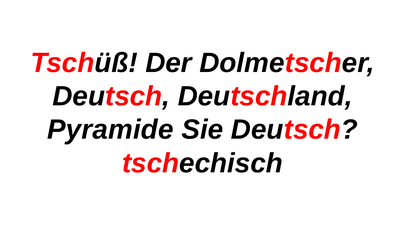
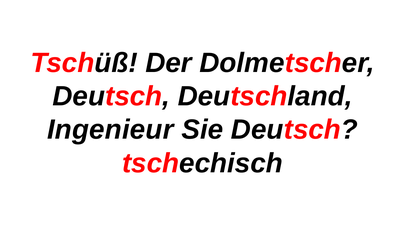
Pyramide: Pyramide -> Ingenieur (110, 130)
